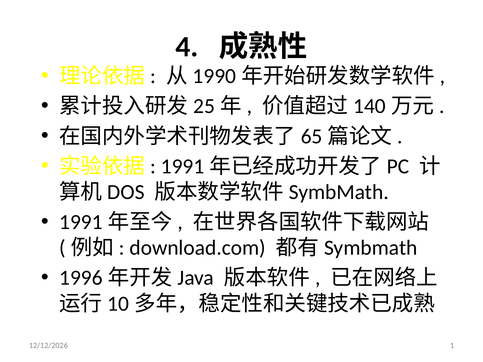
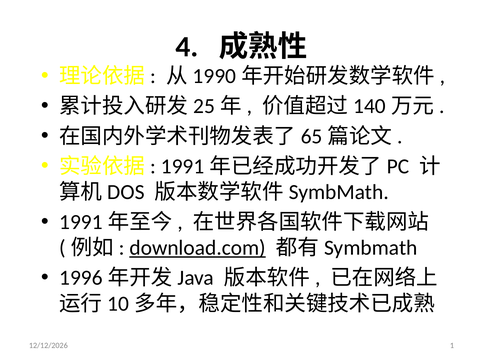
download.com underline: none -> present (198, 248)
